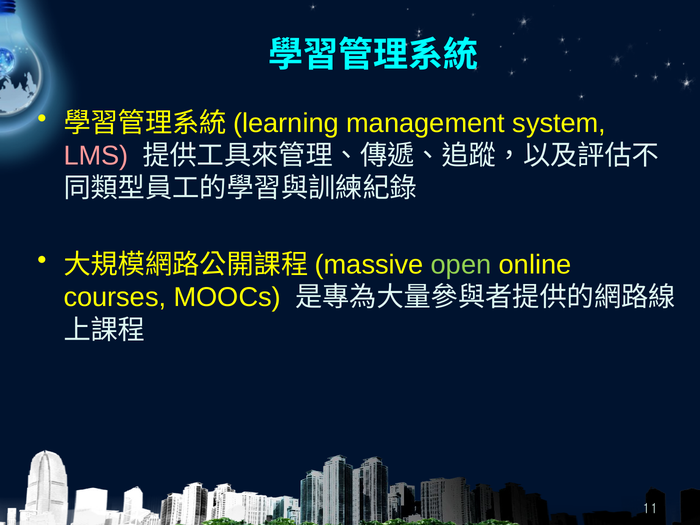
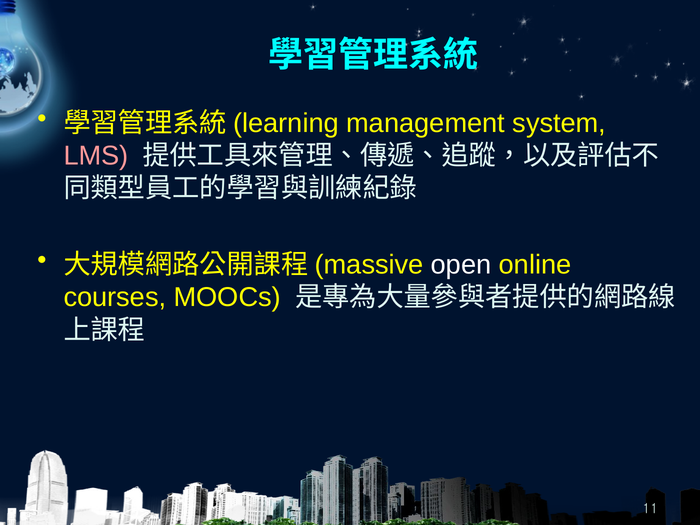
open colour: light green -> white (461, 265)
